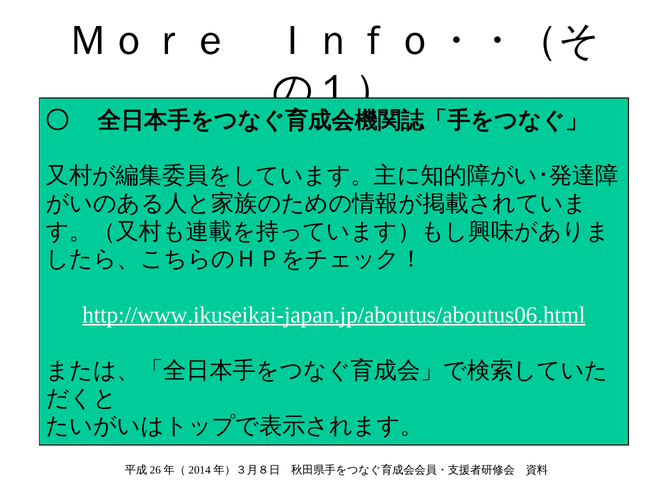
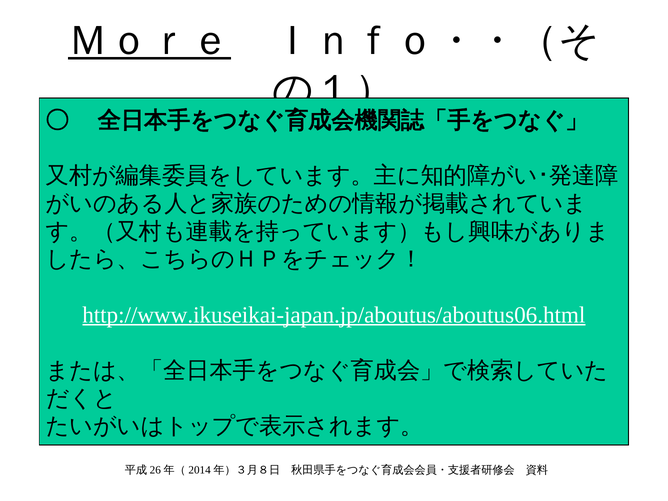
Ｍｏｒｅ underline: none -> present (150, 41)
